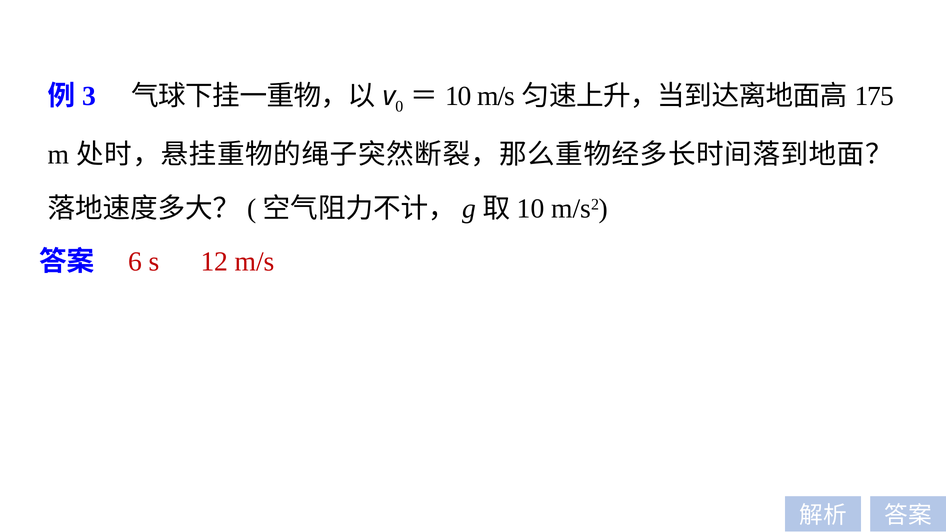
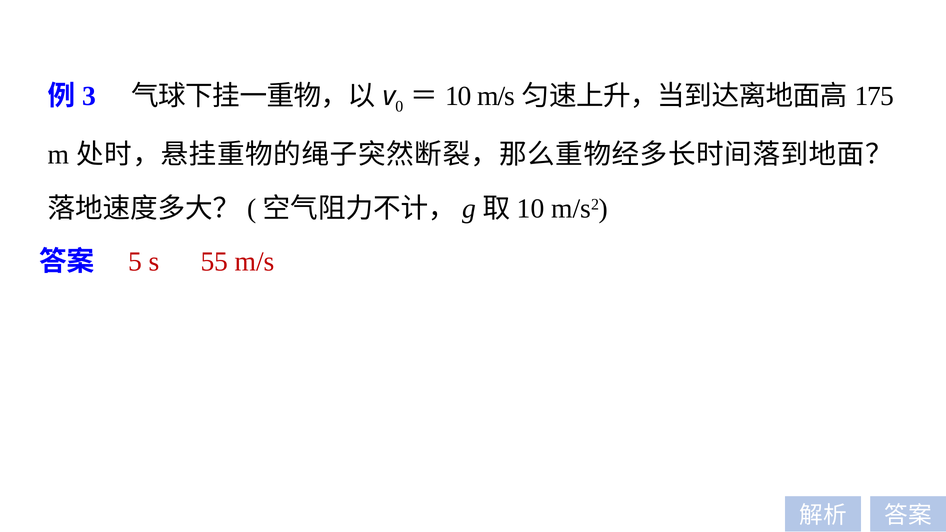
6: 6 -> 5 (135, 262)
12: 12 -> 55 (214, 262)
